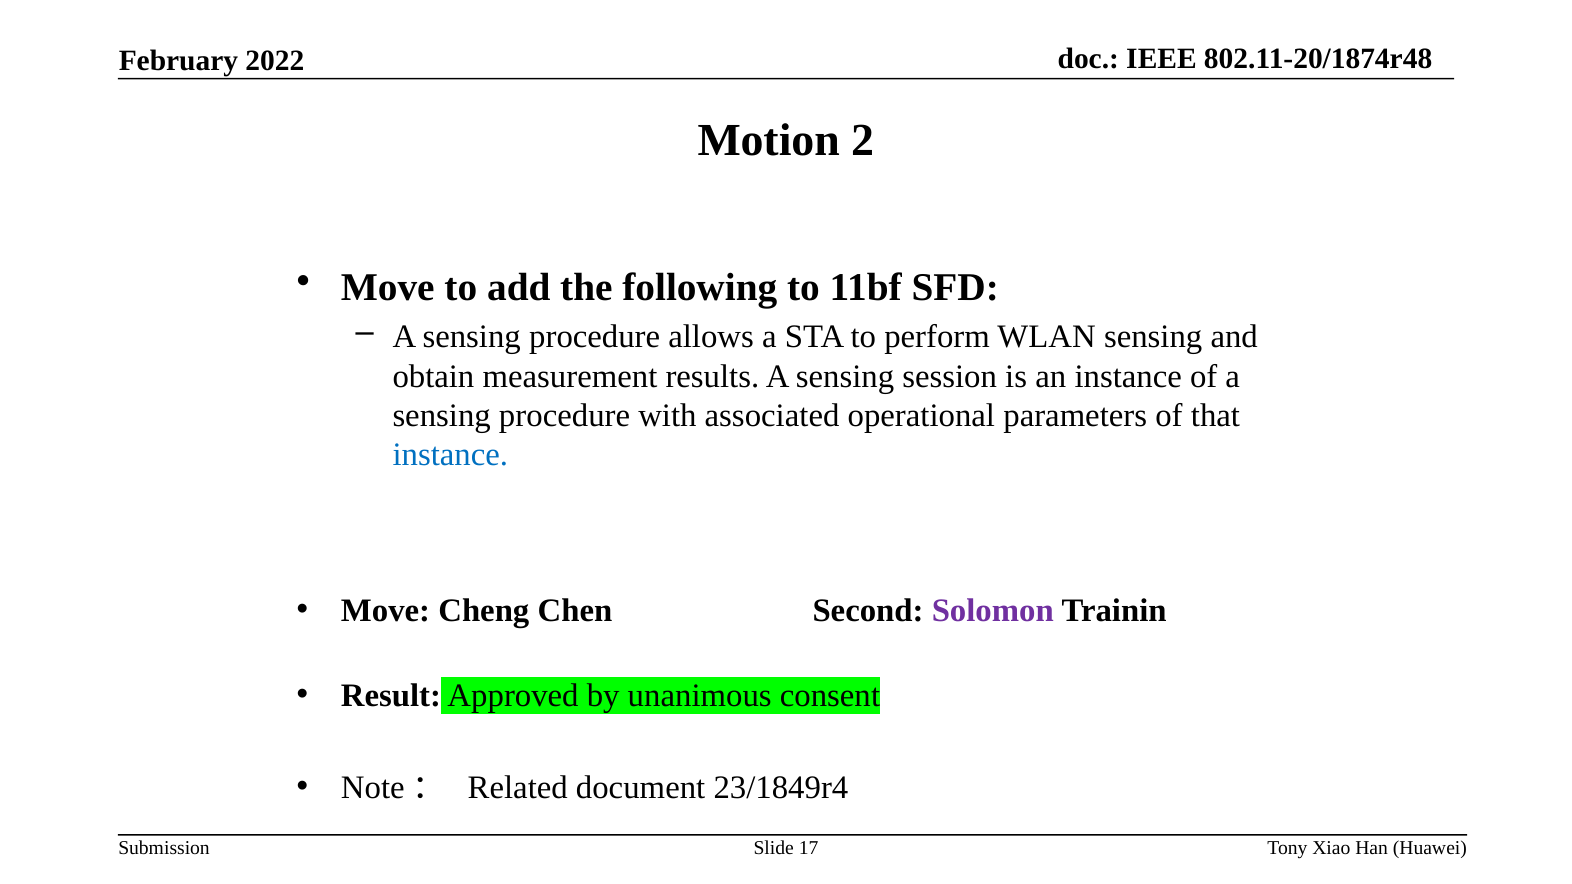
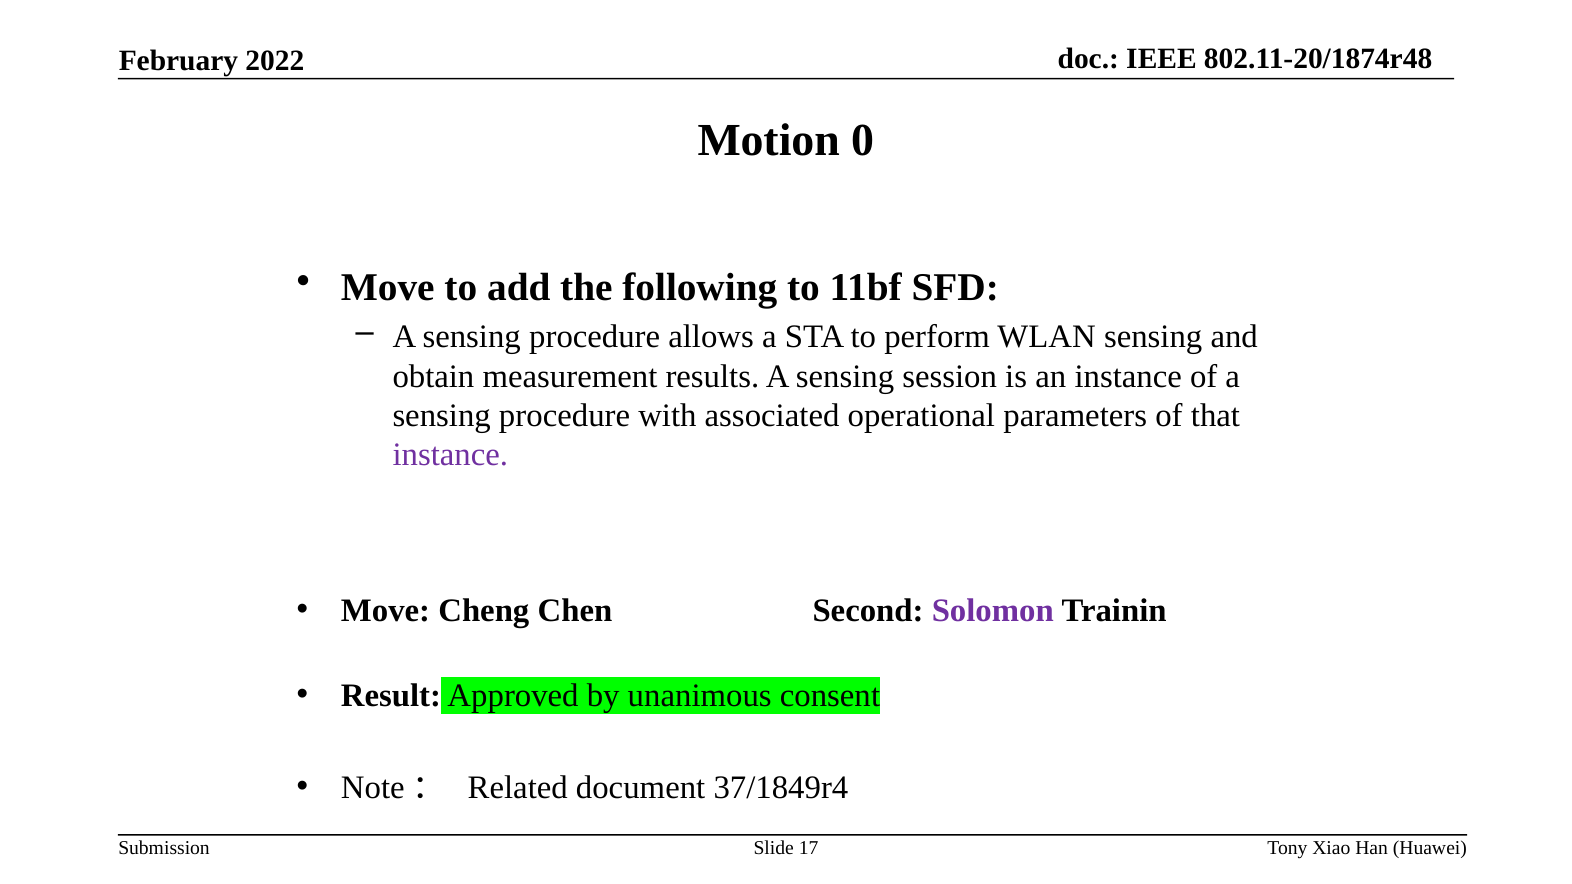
2: 2 -> 0 (863, 141)
instance colour: blue -> purple (450, 455)
23/1849r4: 23/1849r4 -> 37/1849r4 (781, 788)
